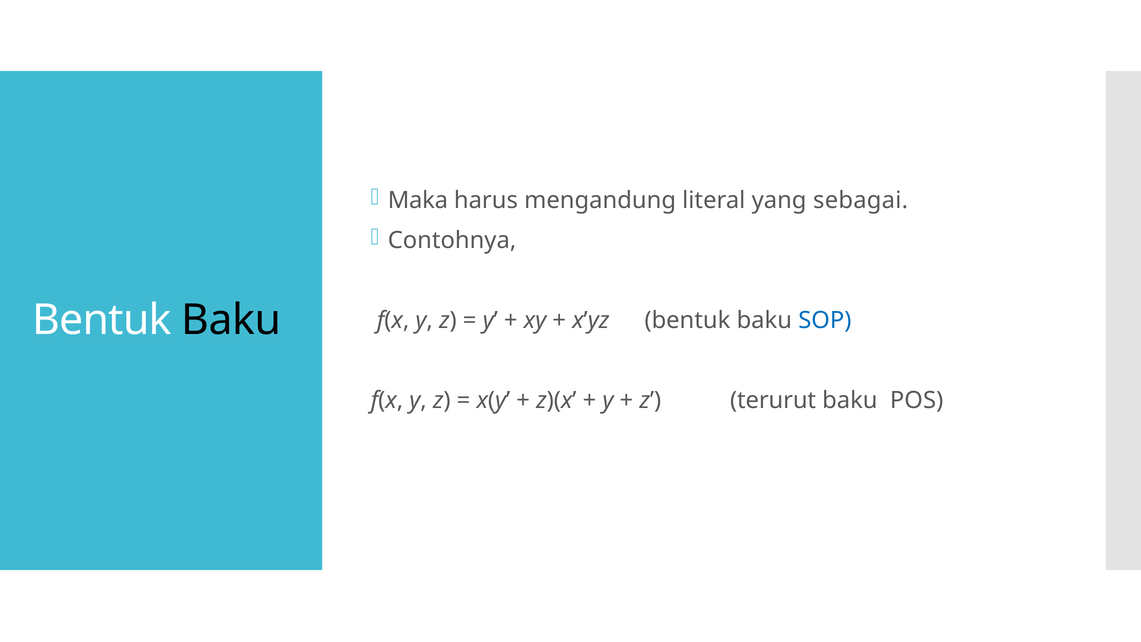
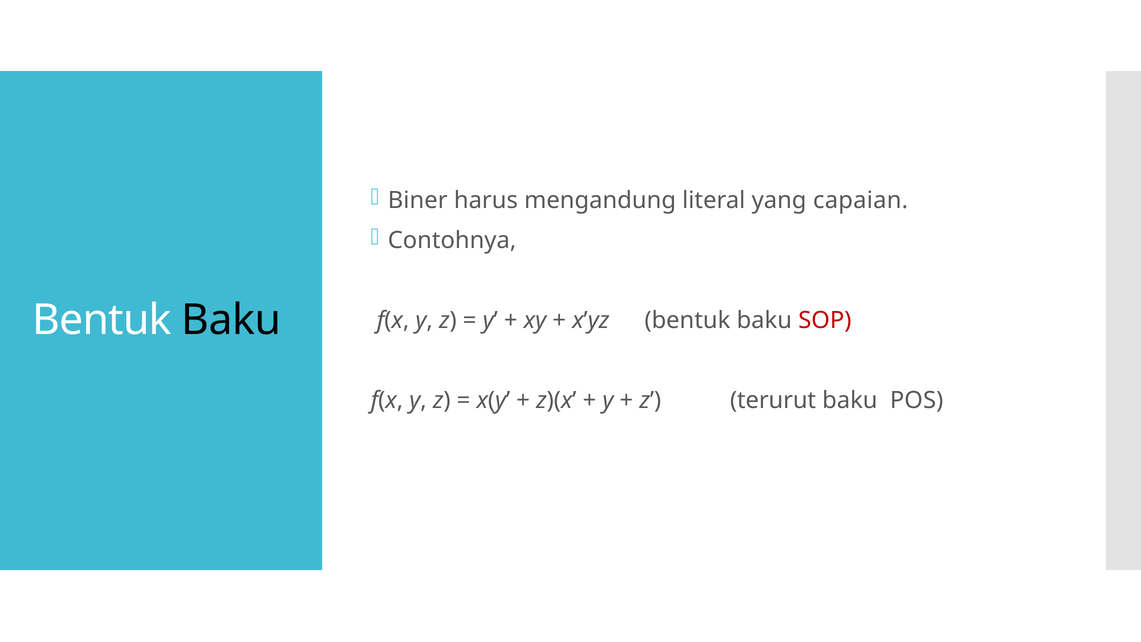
Maka: Maka -> Biner (418, 201)
sebagai: sebagai -> capaian (861, 201)
SOP colour: blue -> red (825, 320)
